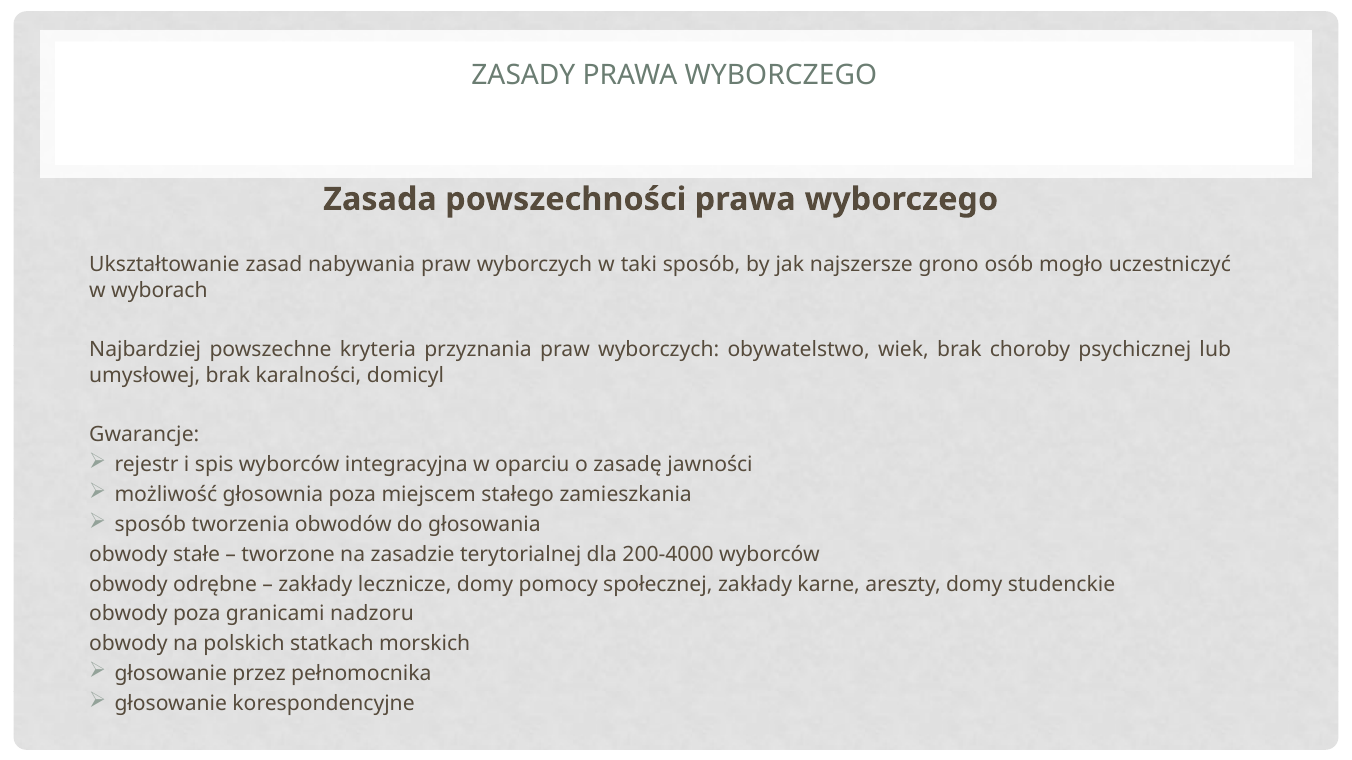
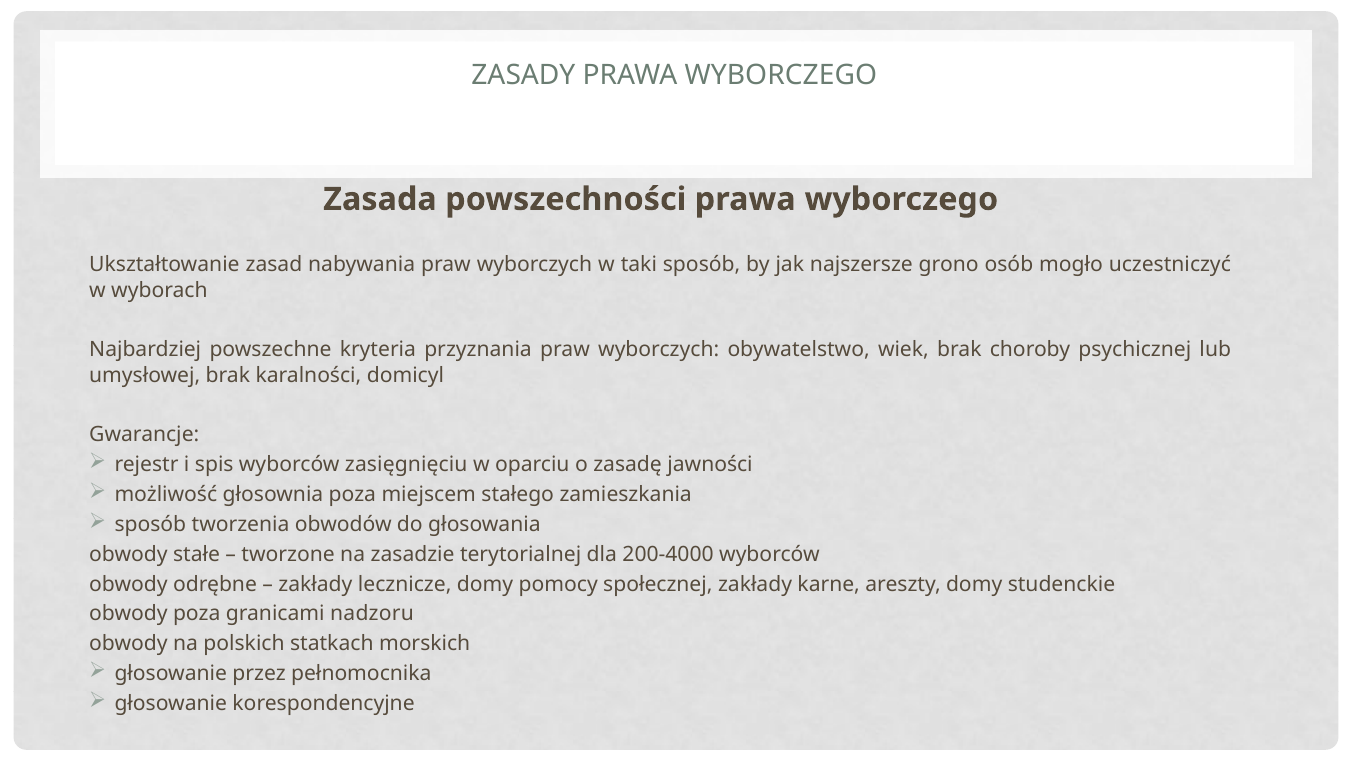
integracyjna: integracyjna -> zasięgnięciu (406, 465)
